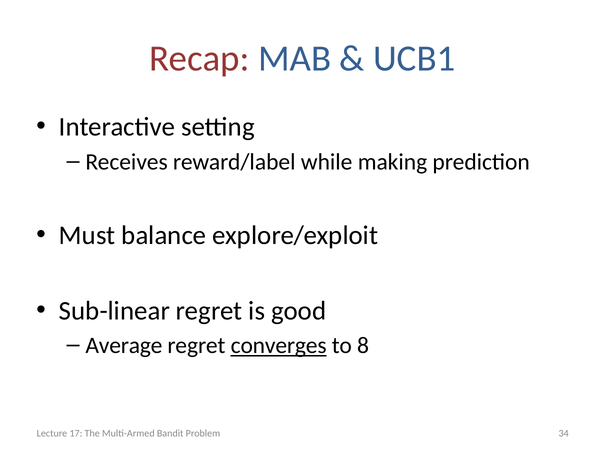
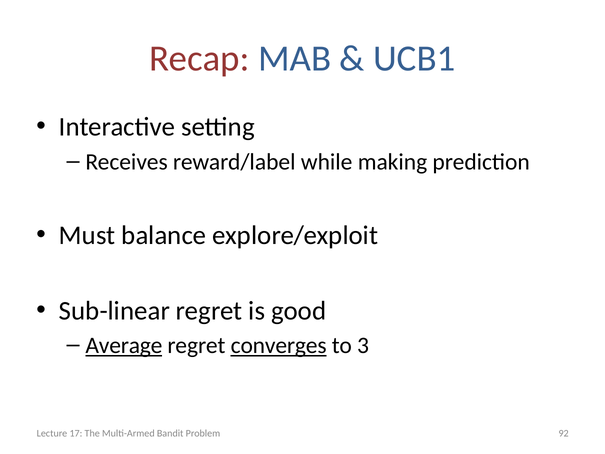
Average underline: none -> present (124, 345)
8: 8 -> 3 (363, 345)
34: 34 -> 92 (564, 433)
